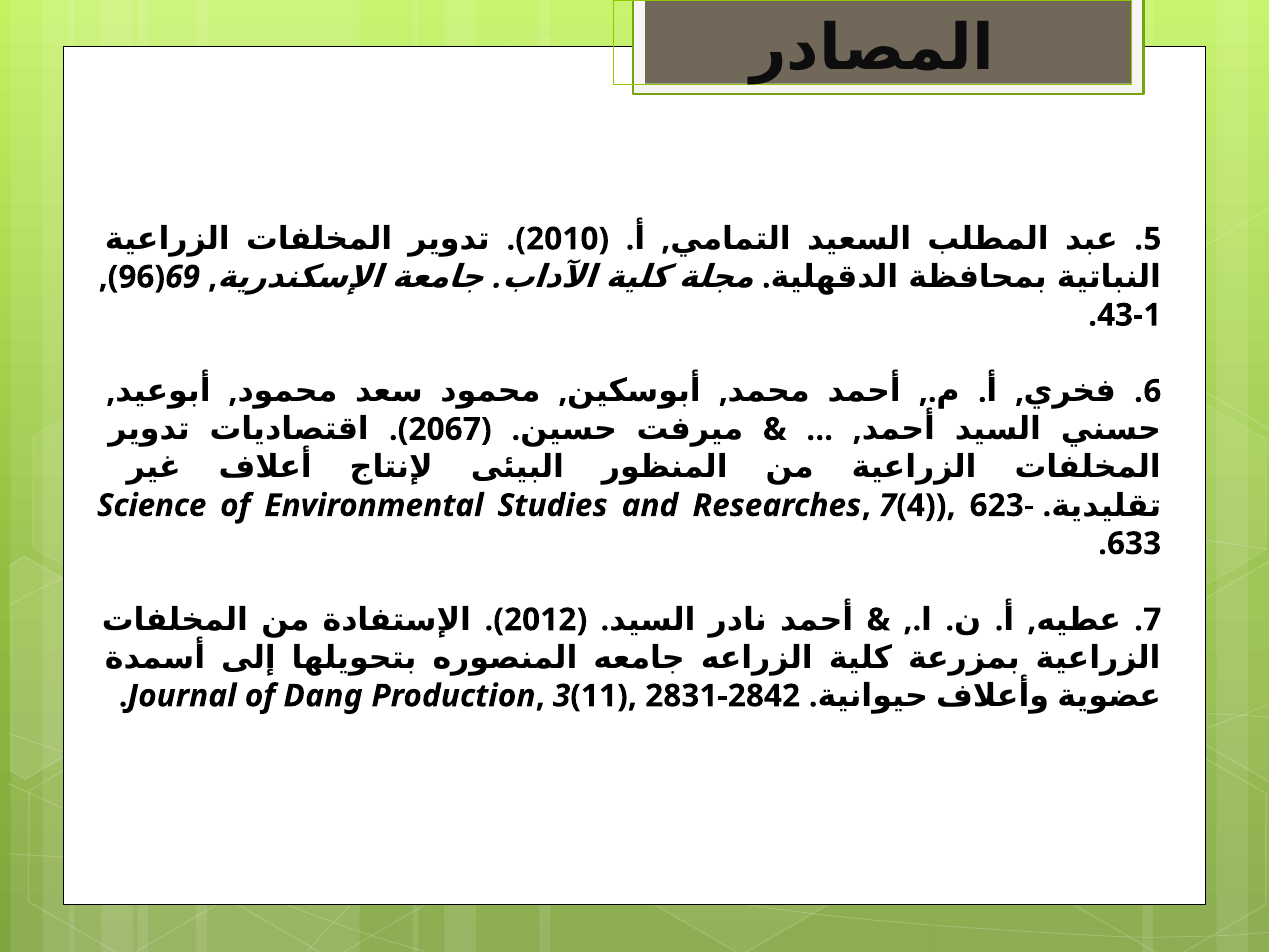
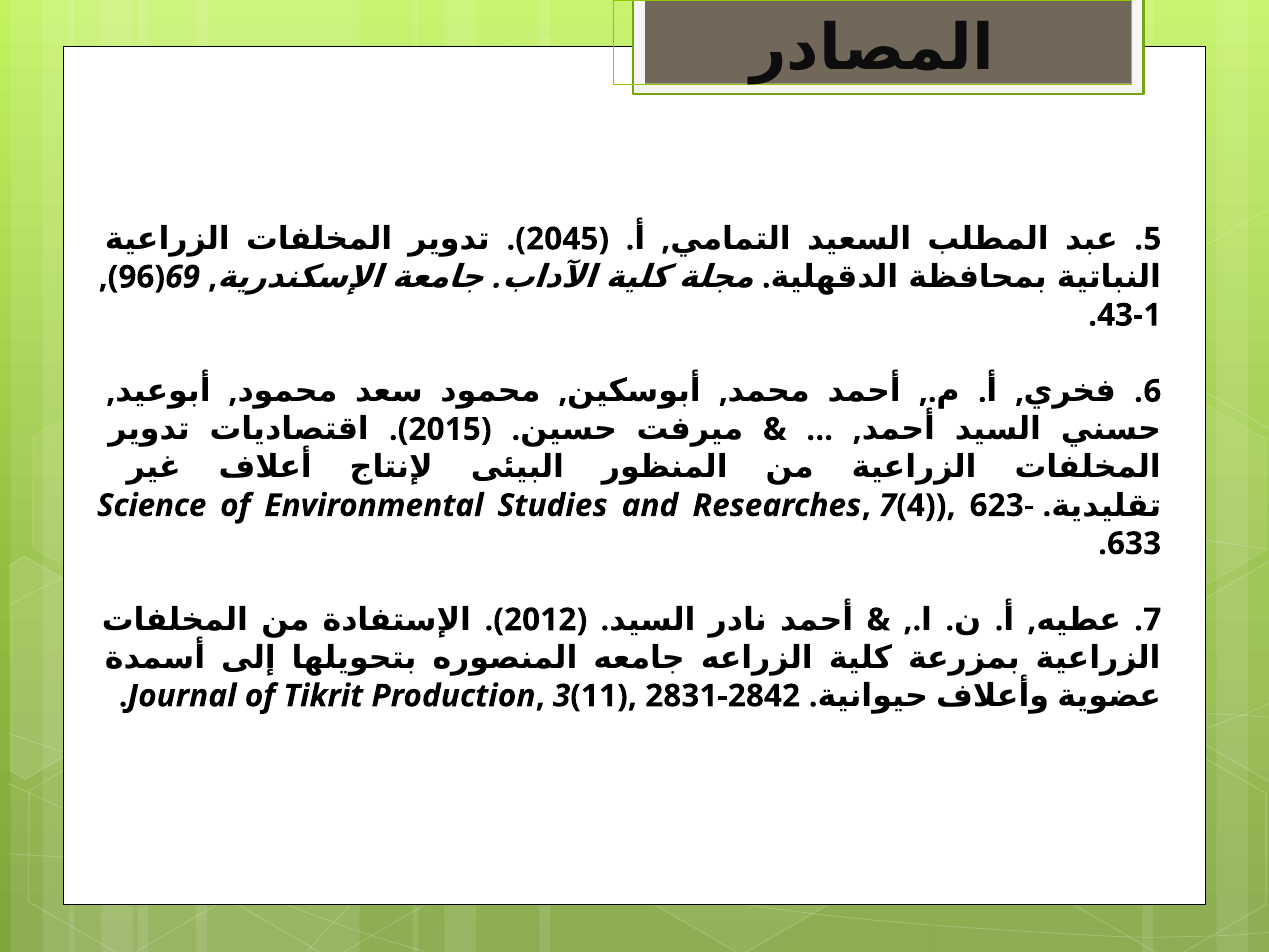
2010: 2010 -> 2045 (562, 239)
2067: 2067 -> 2015 (445, 429)
Dang: Dang -> Tikrit (323, 696)
